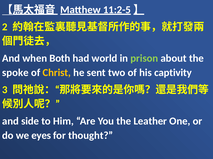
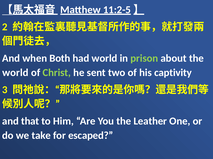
spoke: spoke -> world (15, 73)
Christ colour: yellow -> light green (57, 73)
side: side -> that (30, 122)
eyes: eyes -> take (41, 136)
thought: thought -> escaped (91, 136)
